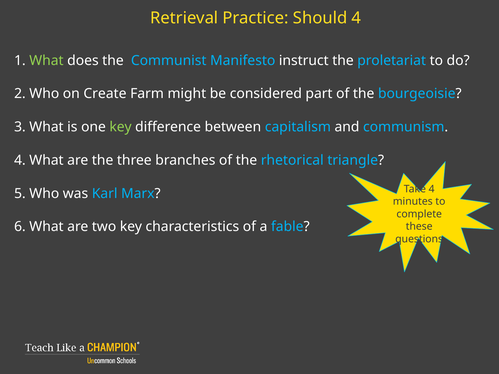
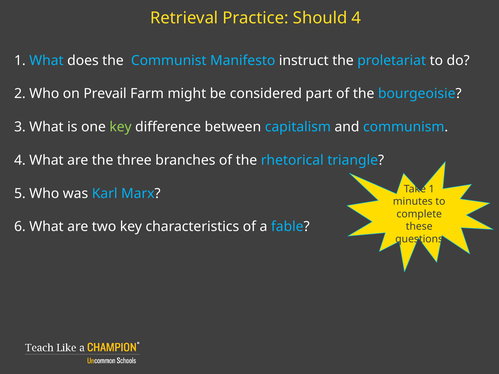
What colour: light green -> light blue (46, 60)
Create: Create -> Prevail (105, 94)
Take 4: 4 -> 1 (432, 189)
